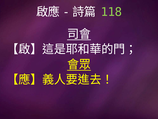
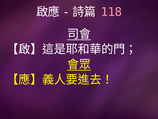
118 colour: light green -> pink (111, 12)
